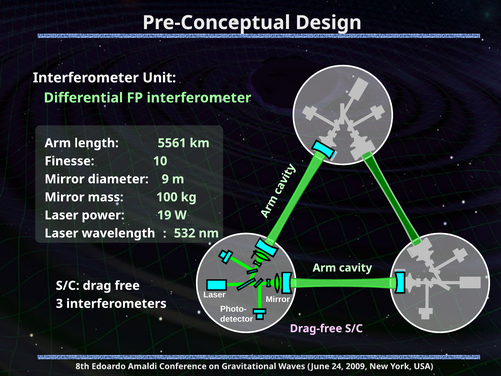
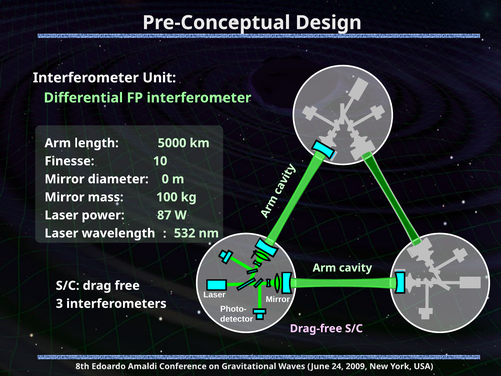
5561: 5561 -> 5000 (172, 143)
9: 9 -> 0 (165, 179)
19: 19 -> 87 (164, 215)
